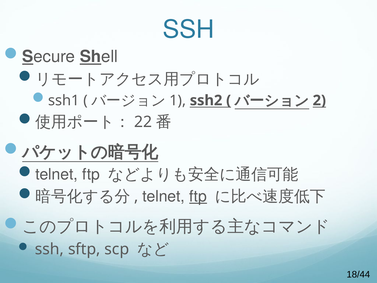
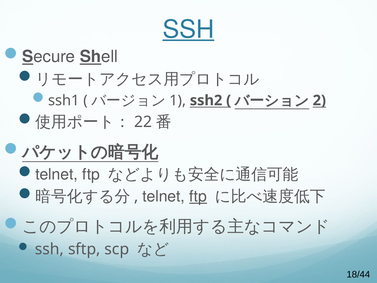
SSH underline: none -> present (188, 29)
